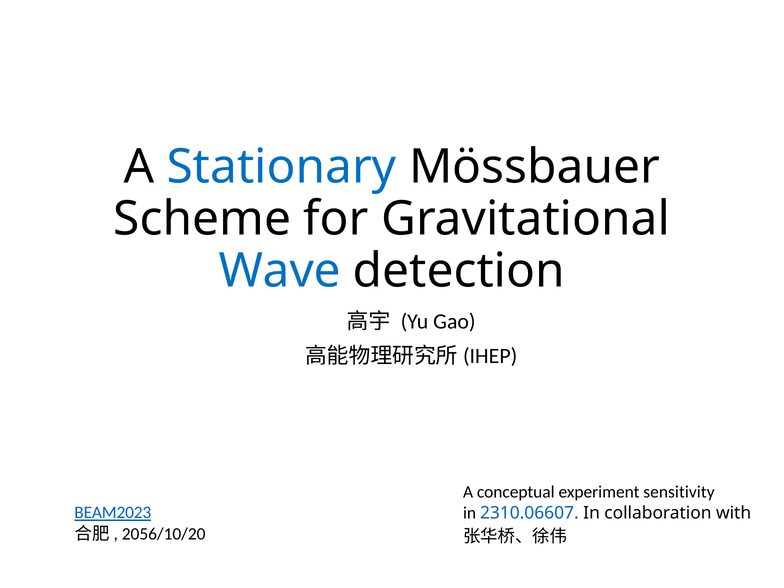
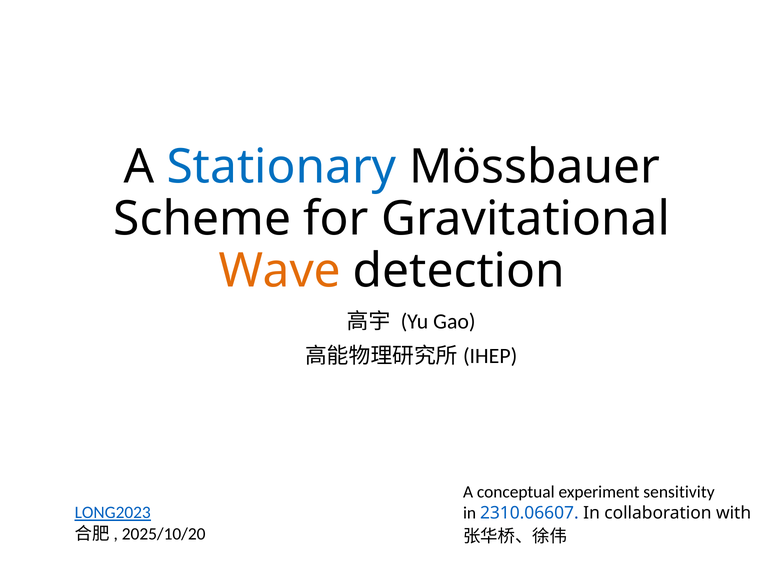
Wave colour: blue -> orange (280, 271)
BEAM2023: BEAM2023 -> LONG2023 (113, 513)
2056/10/20: 2056/10/20 -> 2025/10/20 (164, 534)
